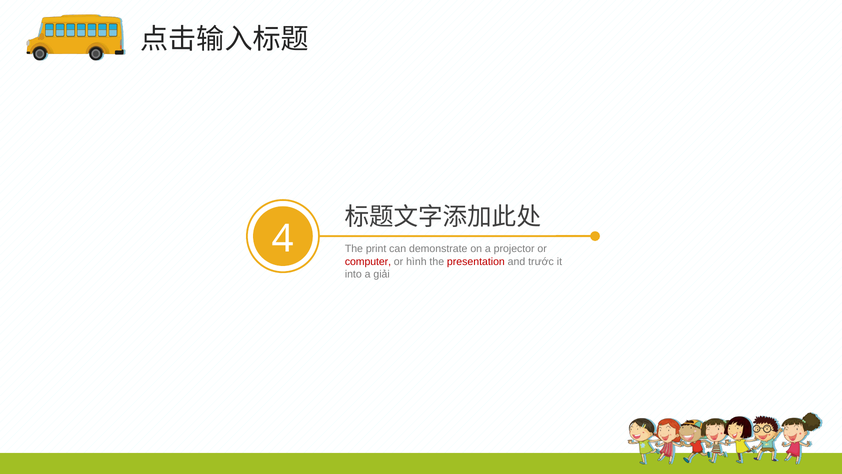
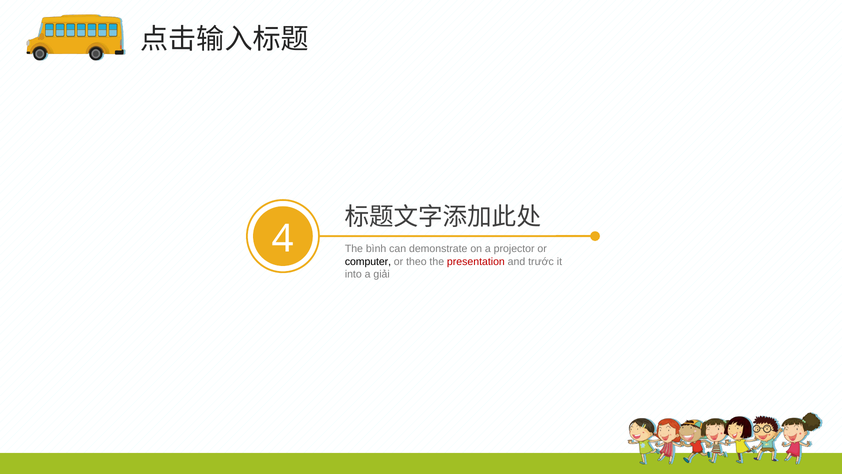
print: print -> bình (376, 249)
computer colour: red -> black (368, 261)
hình: hình -> theo (416, 261)
